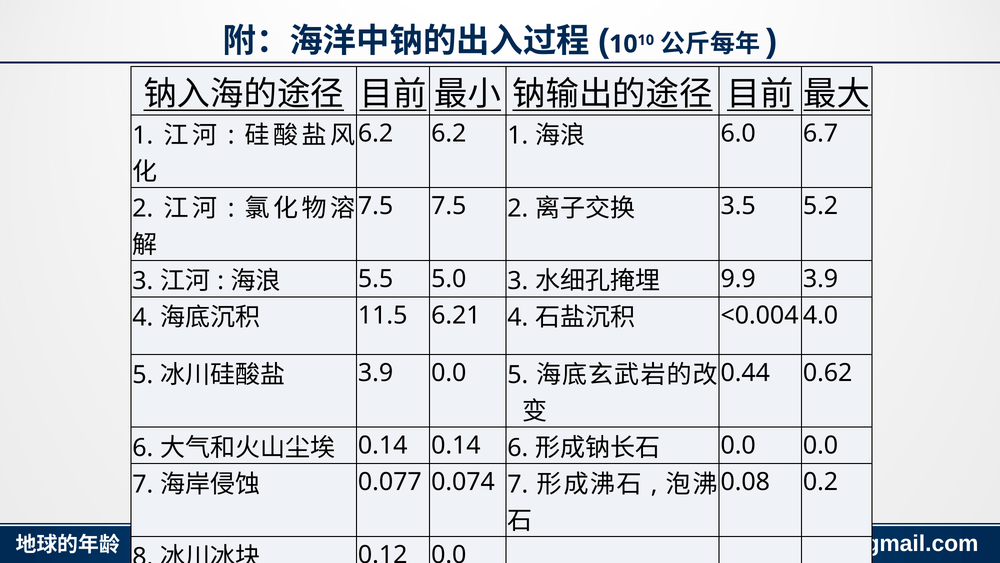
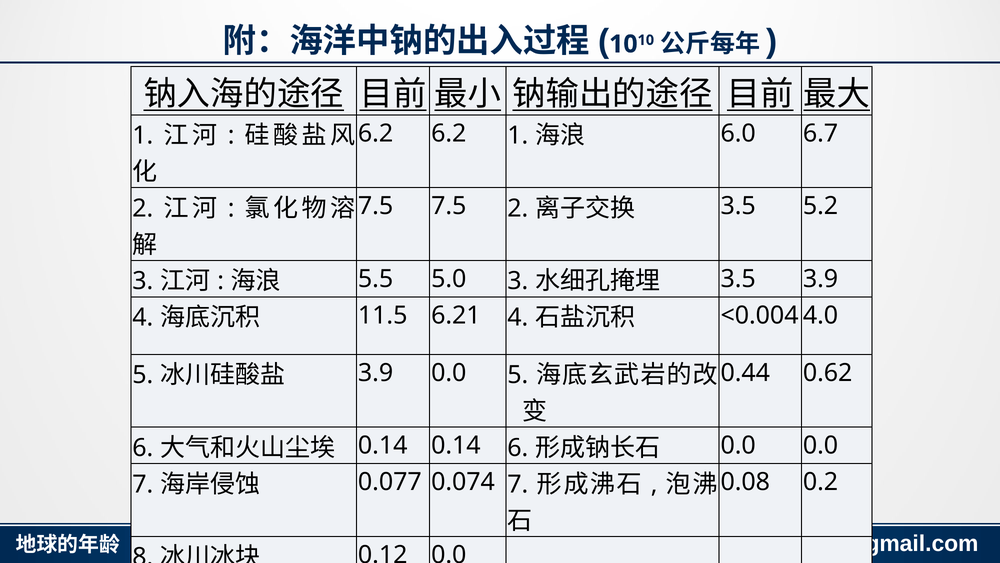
9.9: 9.9 -> 3.5 (738, 279)
